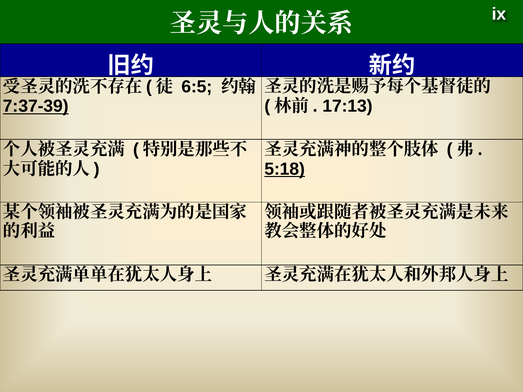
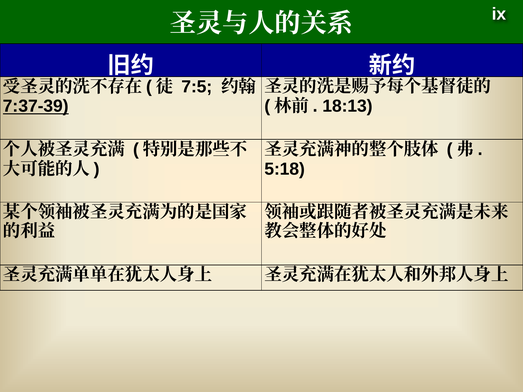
6:5: 6:5 -> 7:5 (197, 87)
17:13: 17:13 -> 18:13 (348, 106)
5:18 underline: present -> none (285, 169)
